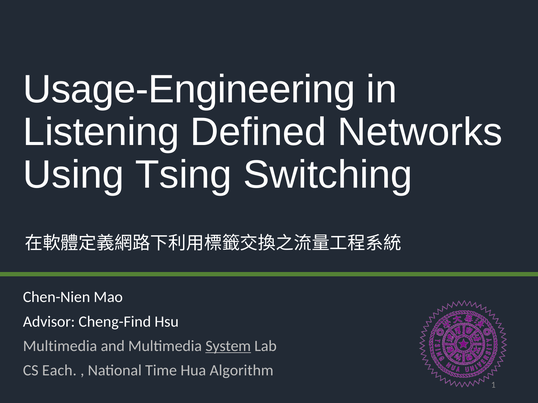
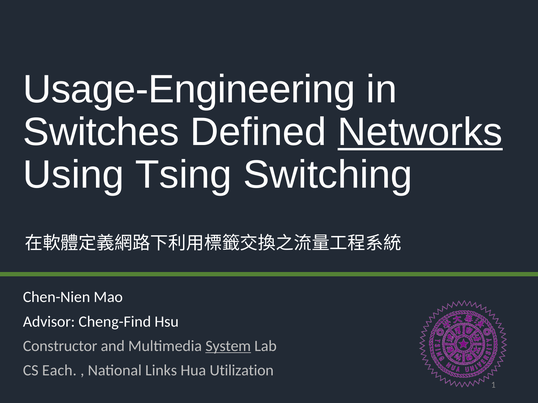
Listening: Listening -> Switches (101, 132)
Networks underline: none -> present (420, 132)
Multimedia: Multimedia -> Constructor (60, 346)
Time: Time -> Links (161, 371)
Algorithm: Algorithm -> Utilization (242, 371)
